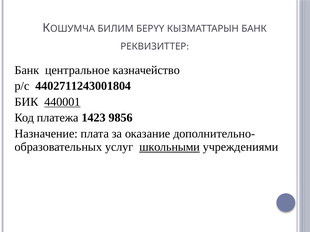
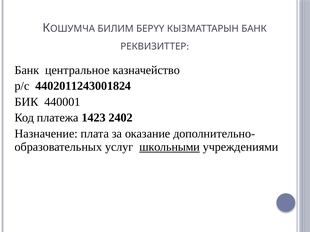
4402711243001804: 4402711243001804 -> 4402011243001824 (83, 86)
440001 underline: present -> none (62, 102)
9856: 9856 -> 2402 (121, 118)
